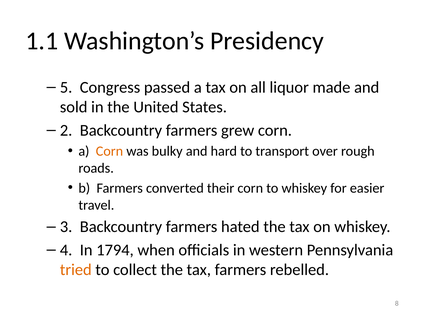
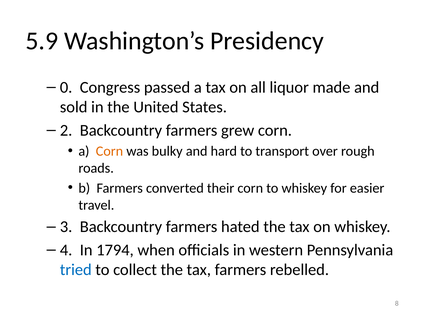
1.1: 1.1 -> 5.9 (42, 41)
5: 5 -> 0 (66, 87)
tried colour: orange -> blue (76, 270)
